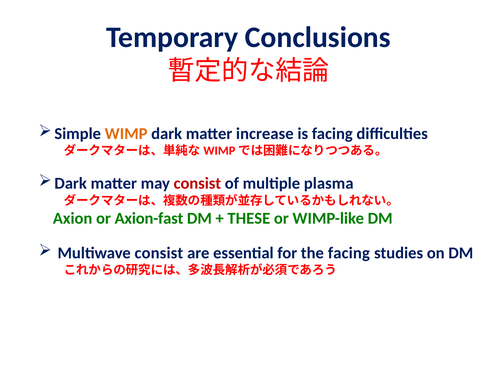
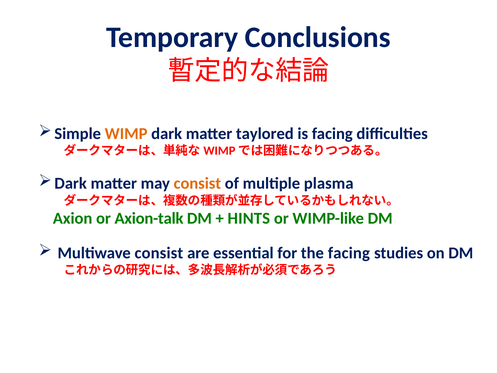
increase: increase -> taylored (265, 134)
consist colour: red -> orange (197, 183)
Axion-fast: Axion-fast -> Axion-talk (149, 218)
THESE: THESE -> HINTS (249, 218)
